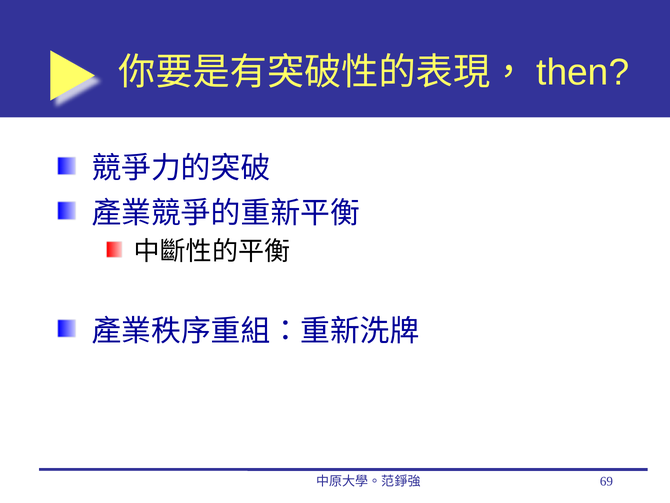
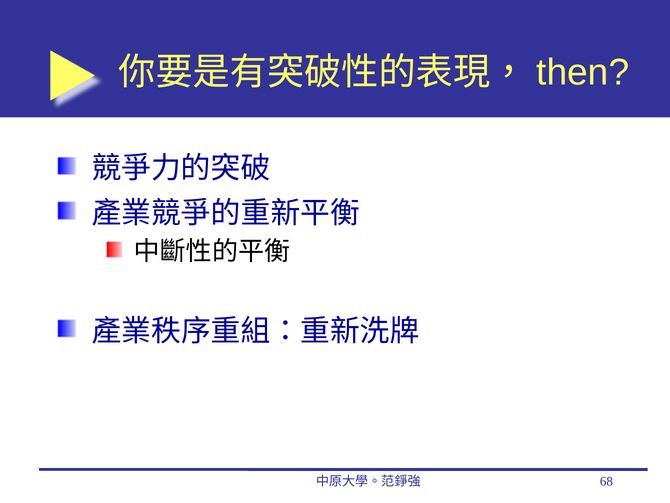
69: 69 -> 68 (607, 481)
